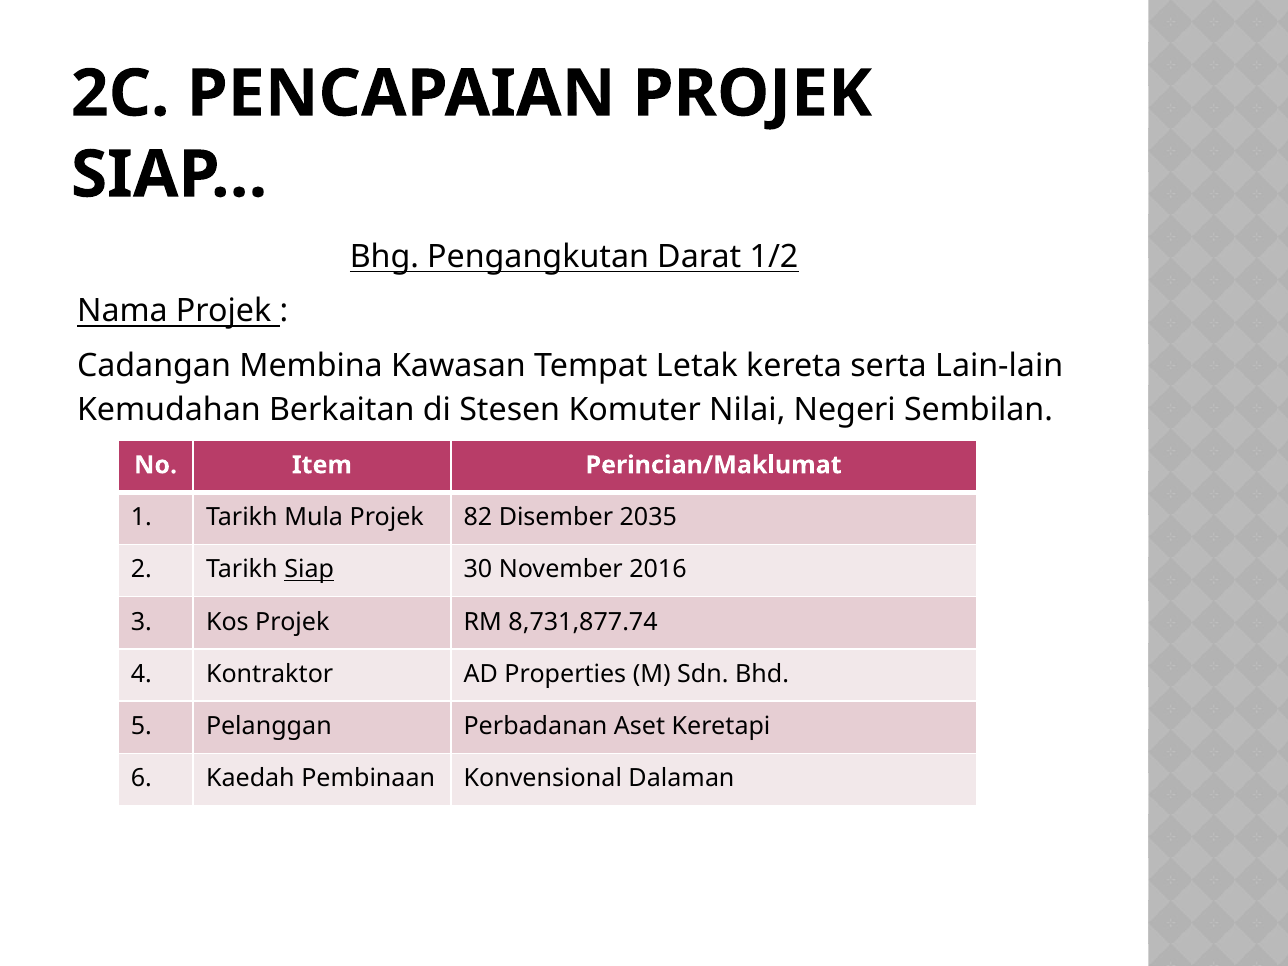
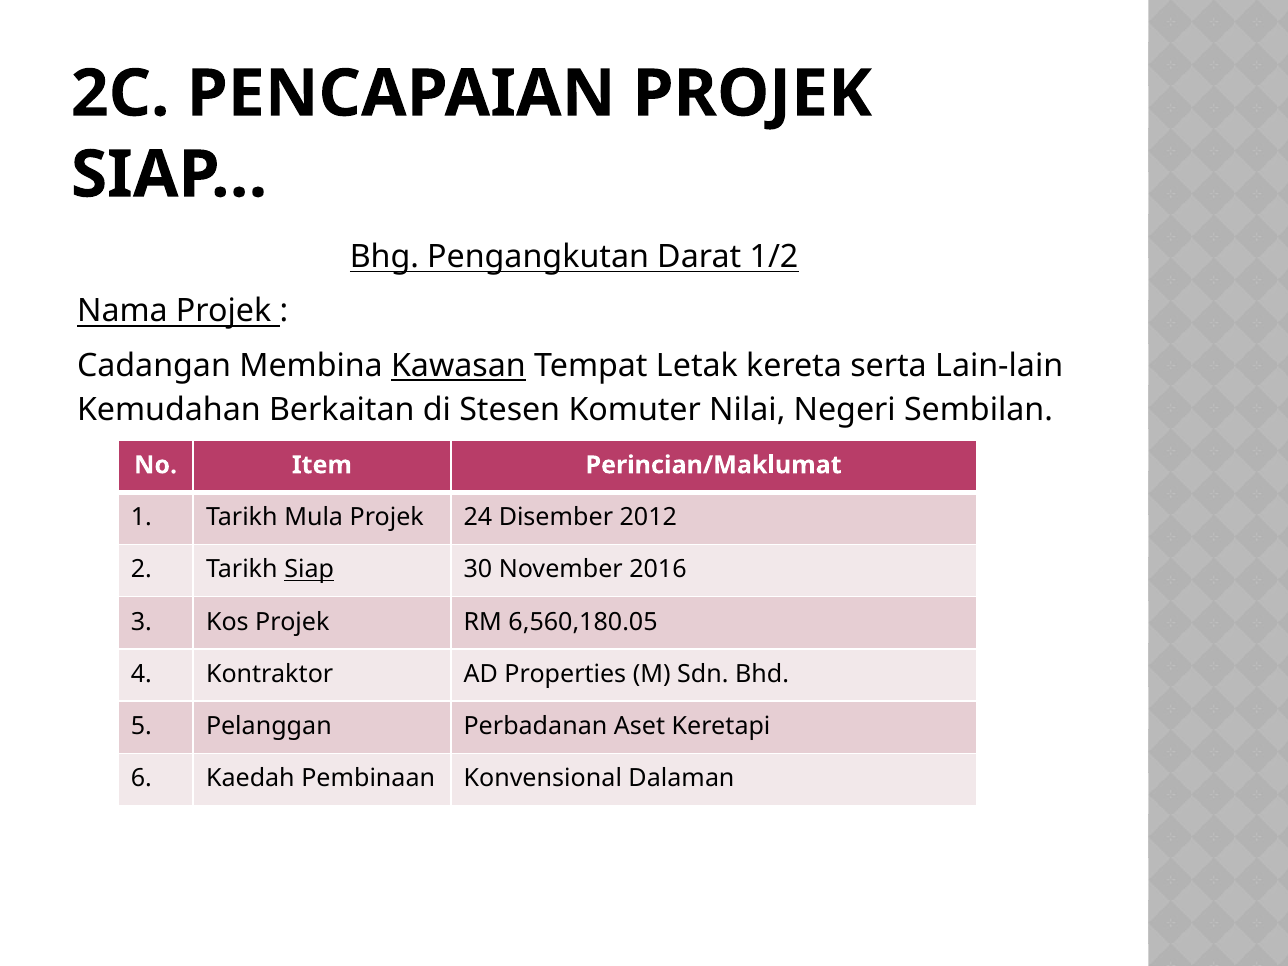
Kawasan underline: none -> present (458, 366)
82: 82 -> 24 (478, 517)
2035: 2035 -> 2012 (648, 517)
8,731,877.74: 8,731,877.74 -> 6,560,180.05 (583, 622)
